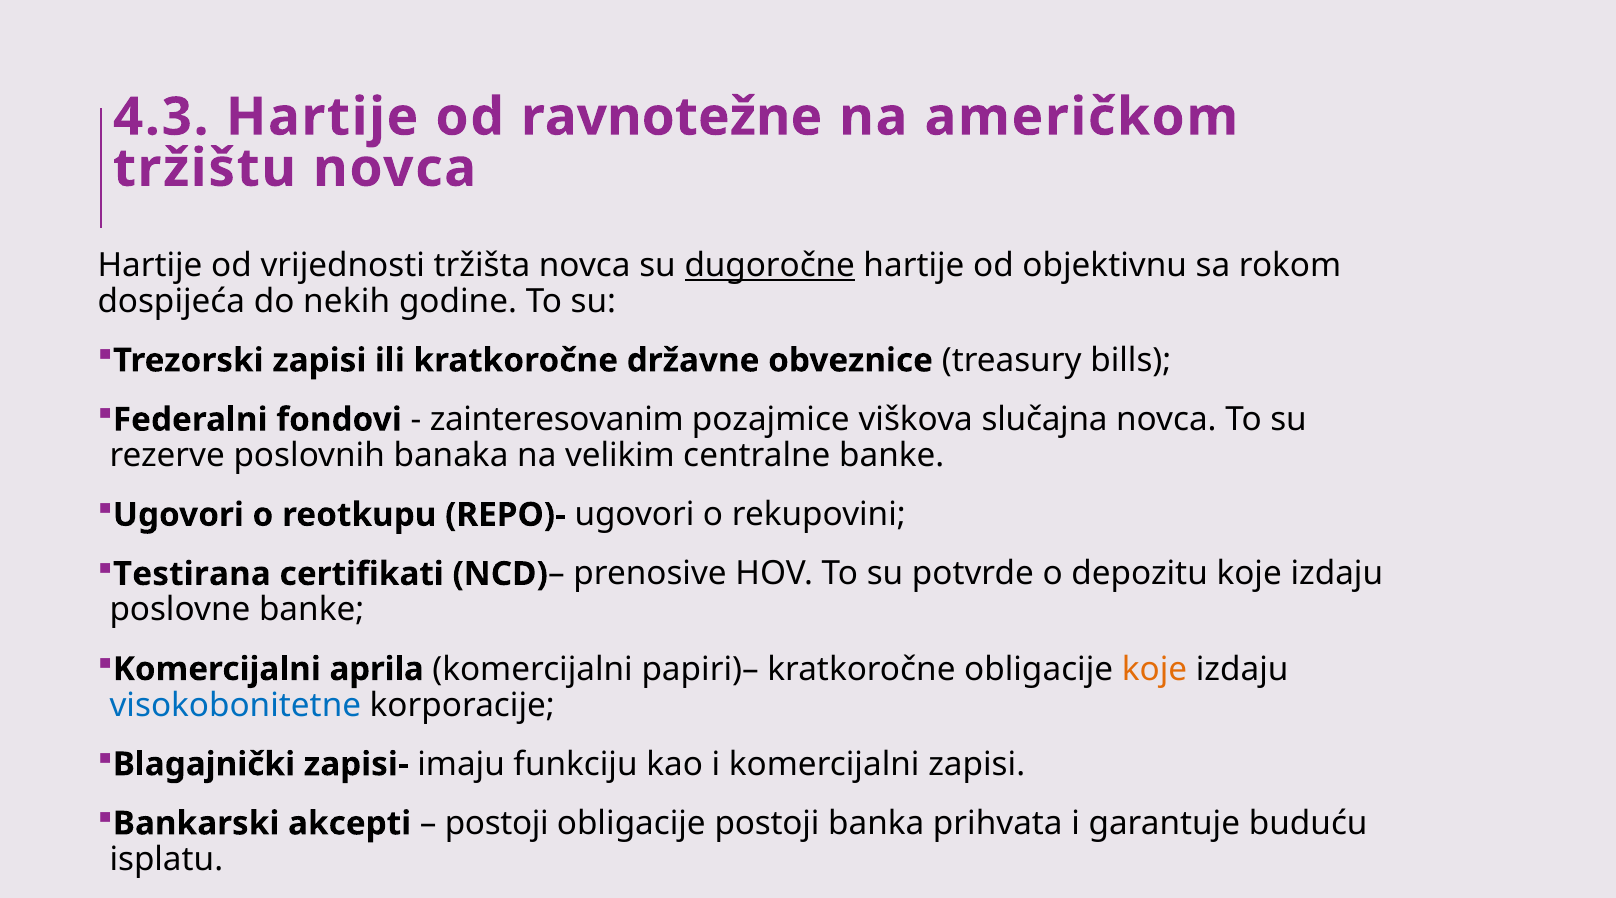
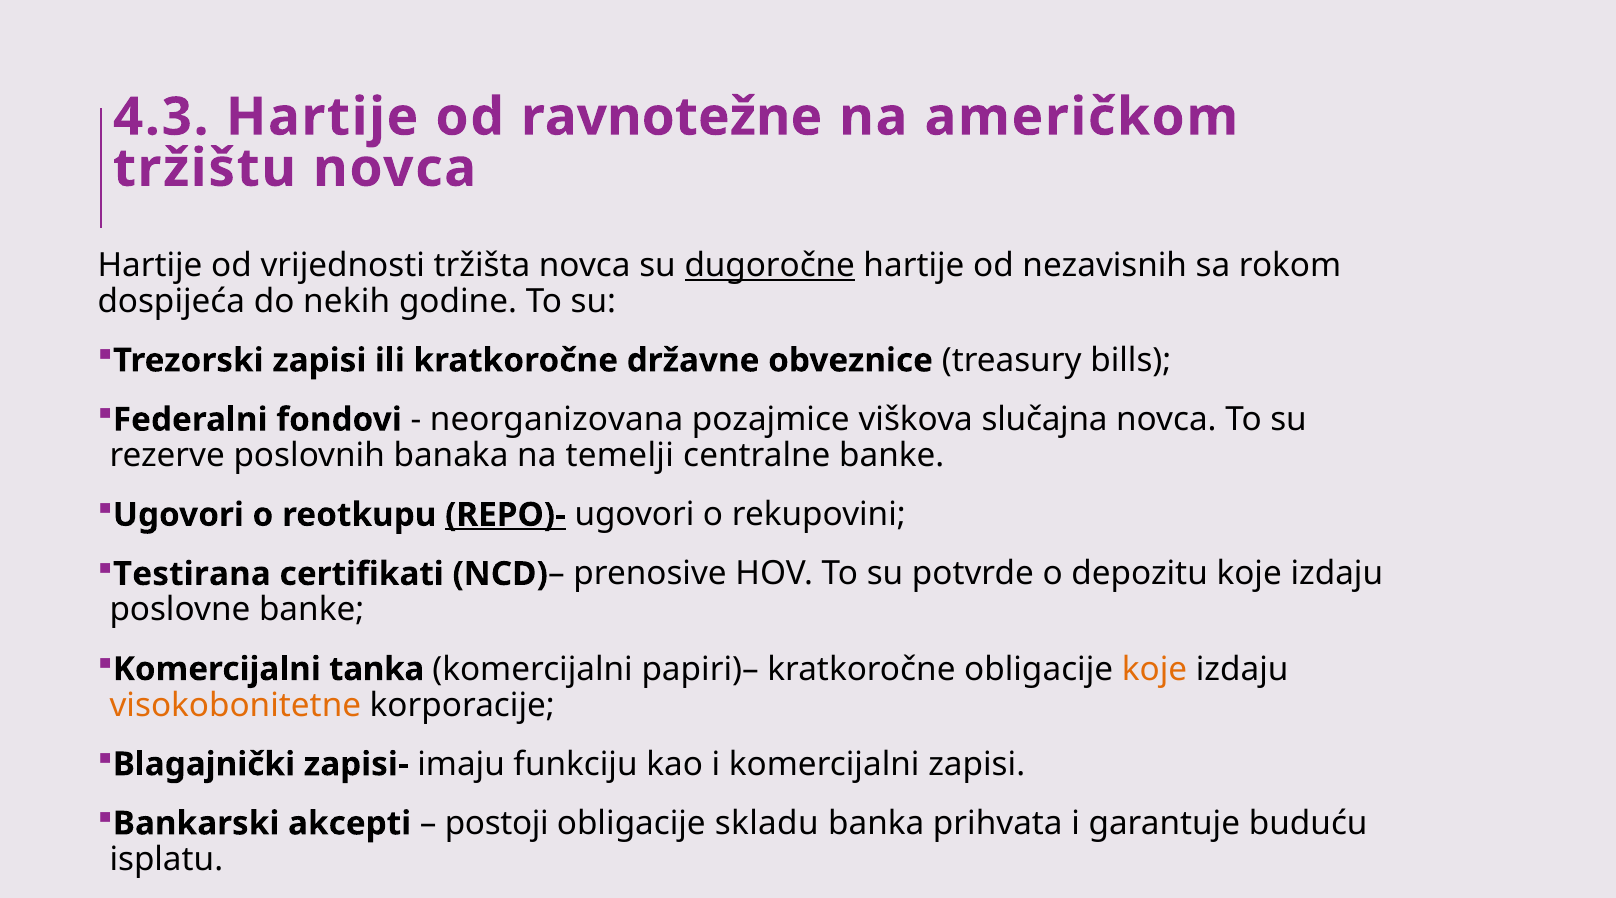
objektivnu: objektivnu -> nezavisnih (1105, 265)
zainteresovanim: zainteresovanim -> neorganizovana (557, 420)
velikim: velikim -> temelji (620, 455)
REPO)- underline: none -> present (505, 515)
aprila: aprila -> tanka (377, 669)
visokobonitetne colour: blue -> orange (235, 705)
obligacije postoji: postoji -> skladu (767, 823)
